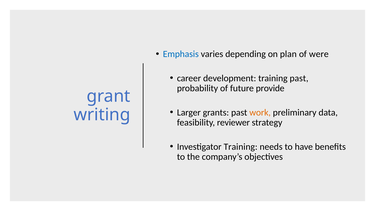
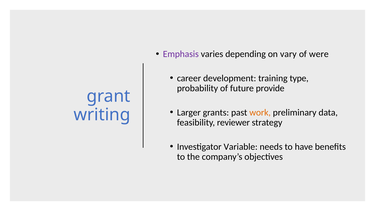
Emphasis colour: blue -> purple (181, 54)
plan: plan -> vary (288, 54)
training past: past -> type (299, 78)
Investigator Training: Training -> Variable (241, 147)
